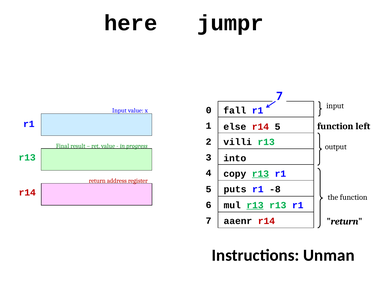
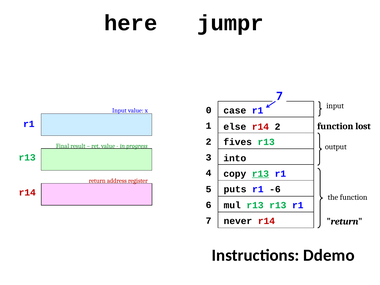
fall: fall -> case (235, 111)
left: left -> lost (363, 126)
r14 5: 5 -> 2 (278, 127)
villi: villi -> fives (238, 142)
-8: -8 -> -6 (275, 189)
r13 underline: present -> none (255, 205)
aaenr: aaenr -> never (238, 221)
Unman: Unman -> Ddemo (329, 255)
